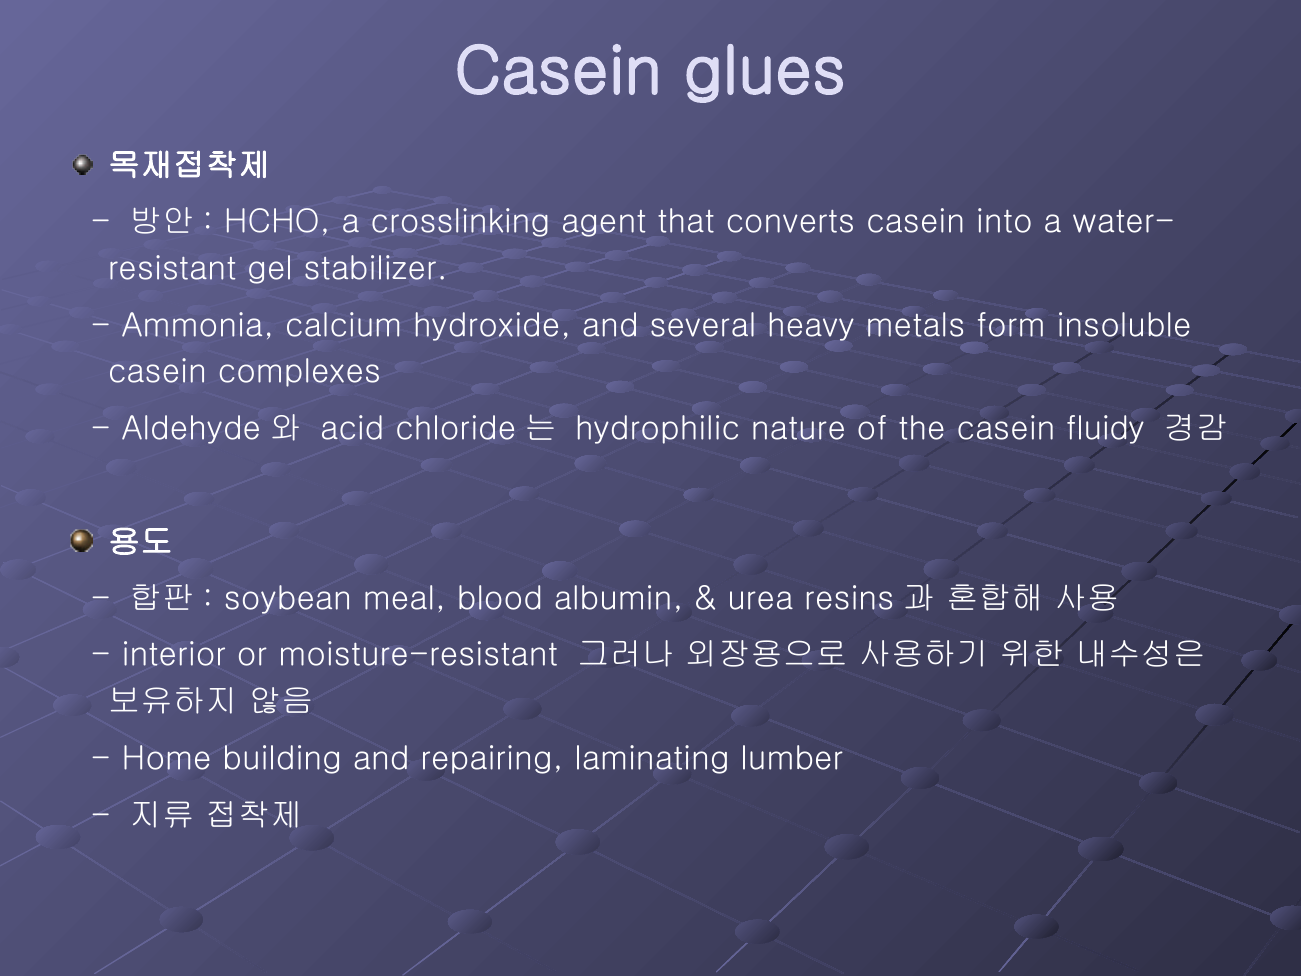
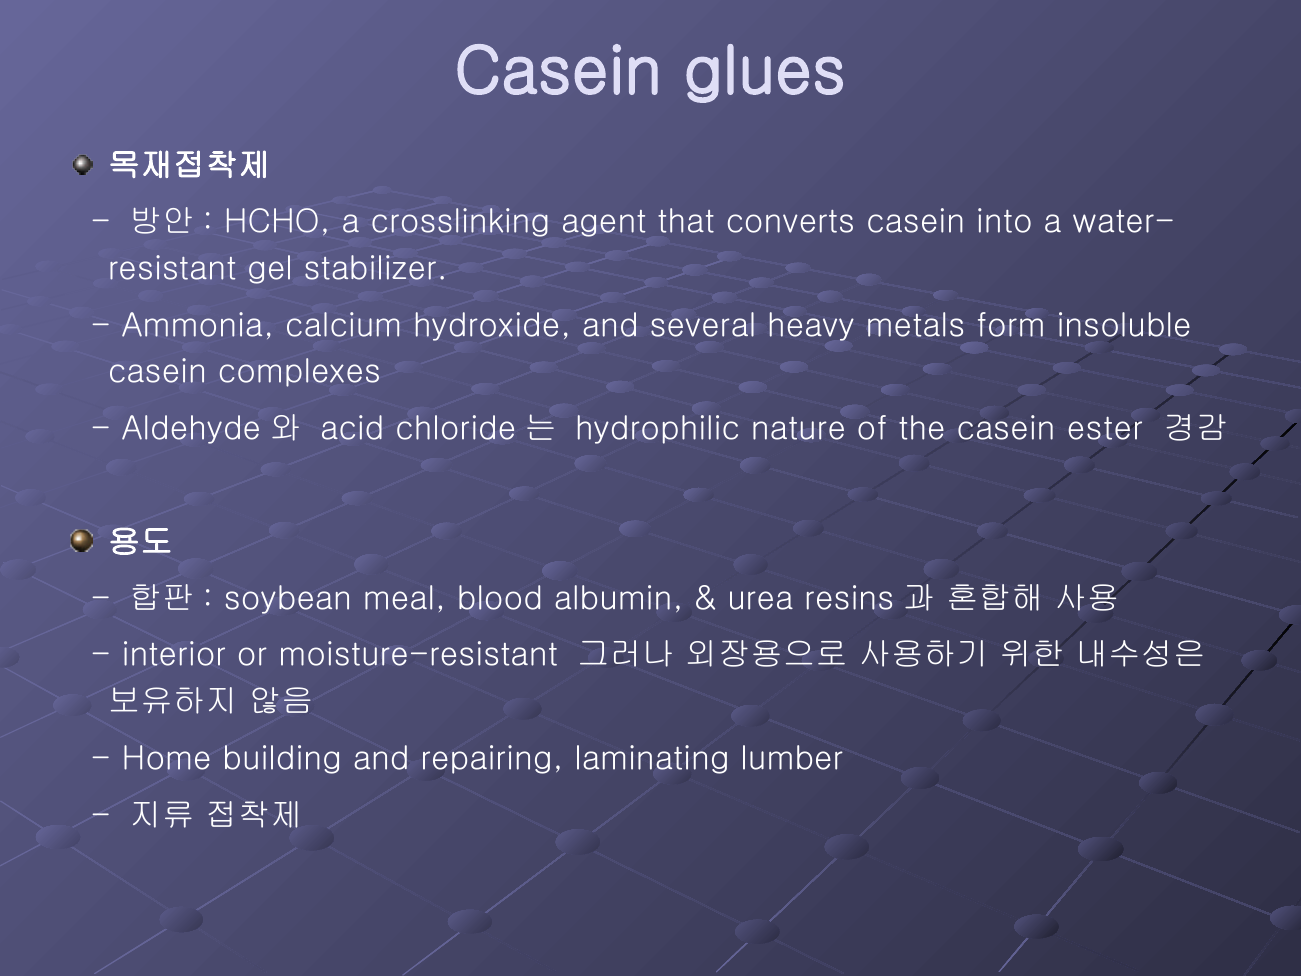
fluidy: fluidy -> ester (1105, 429)
